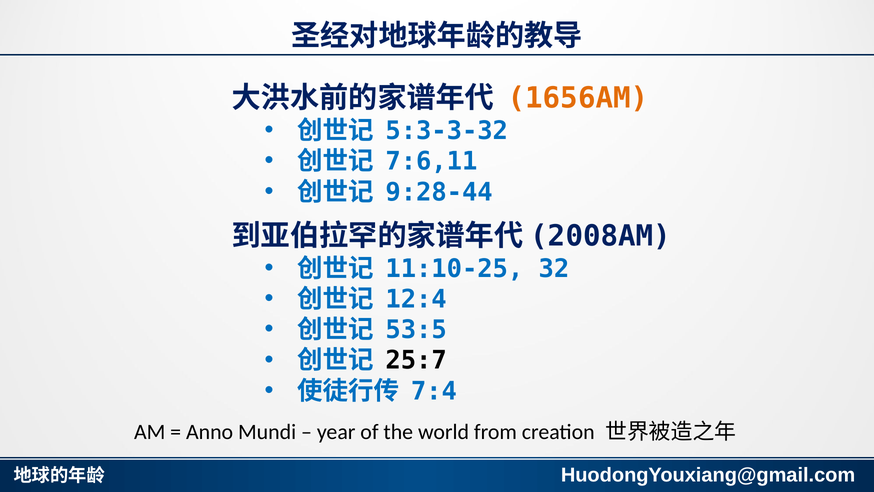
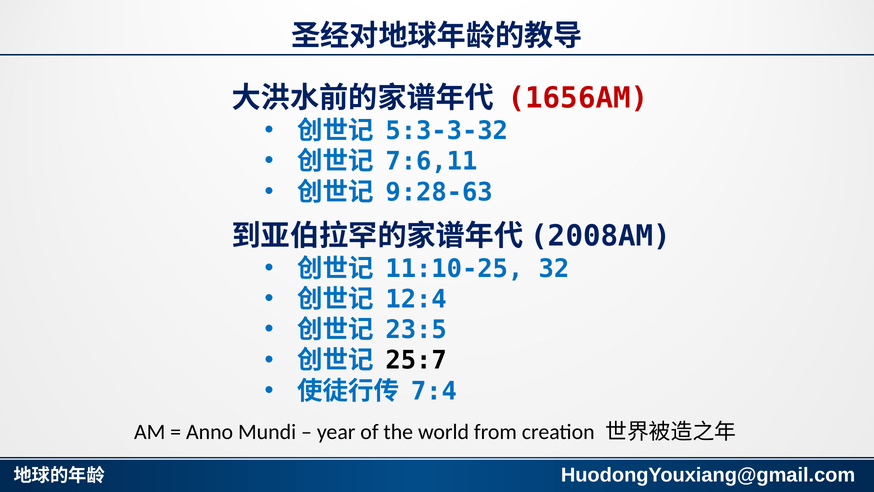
1656AM colour: orange -> red (578, 98)
9:28-44: 9:28-44 -> 9:28-63 (439, 192)
53:5: 53:5 -> 23:5 (416, 330)
